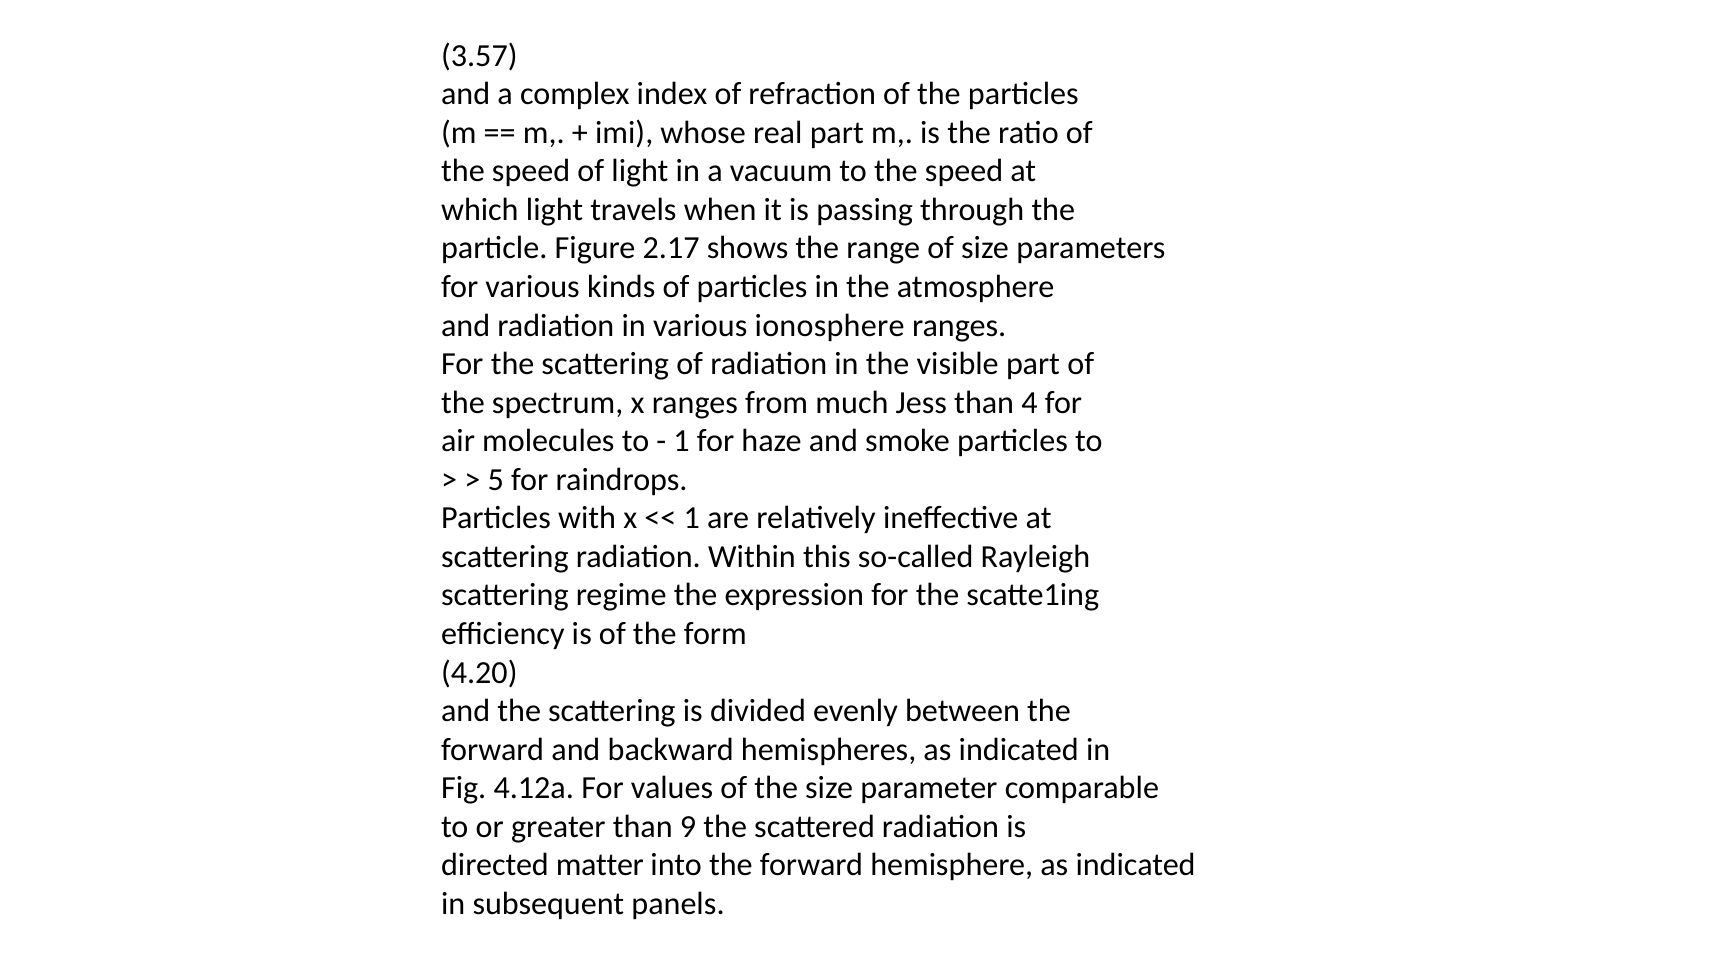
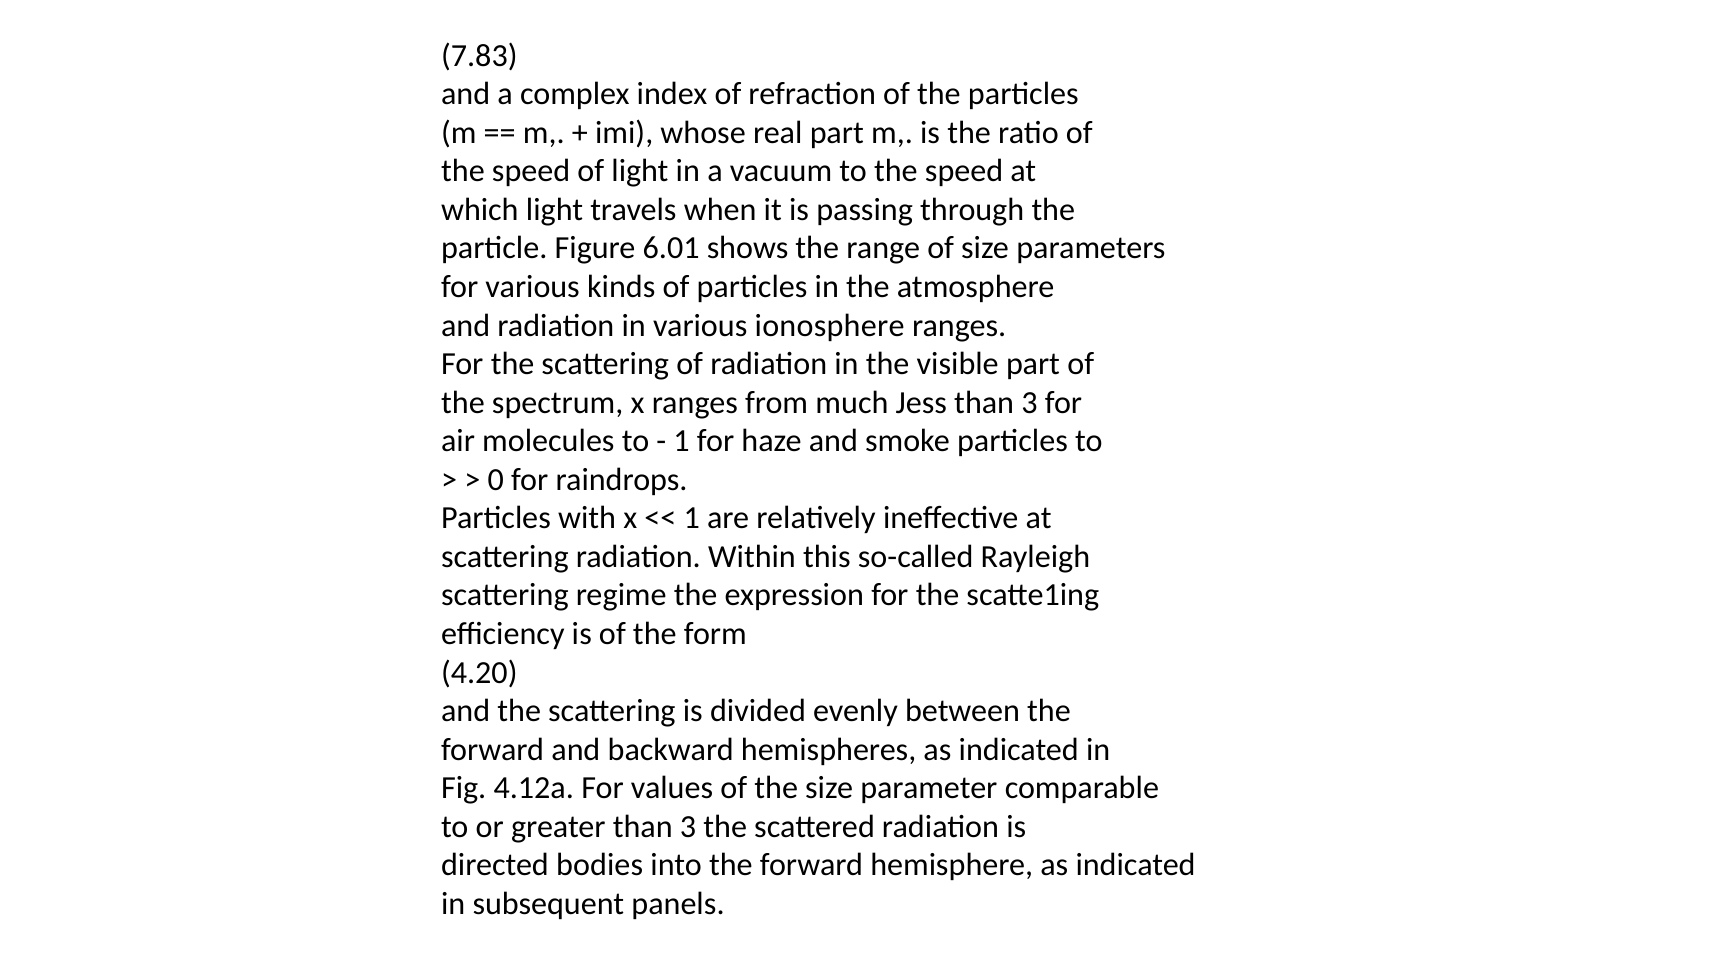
3.57: 3.57 -> 7.83 (479, 56)
2.17: 2.17 -> 6.01 (671, 248)
Jess than 4: 4 -> 3 (1029, 403)
5: 5 -> 0 (496, 480)
greater than 9: 9 -> 3 (688, 827)
matter: matter -> bodies (600, 865)
